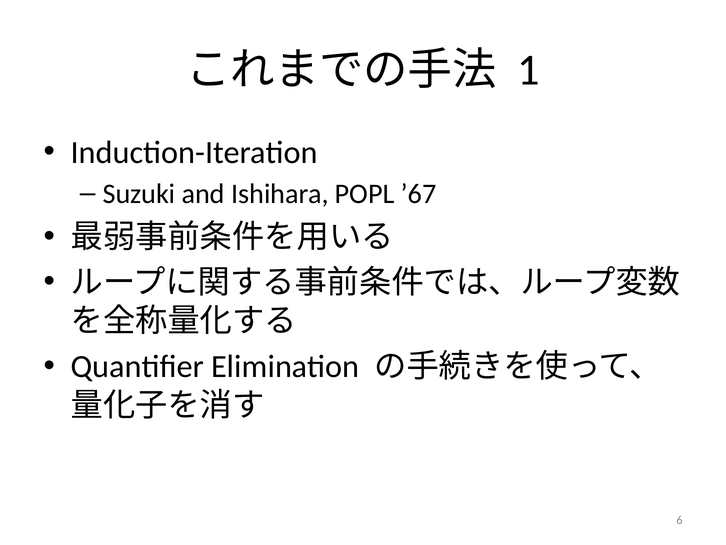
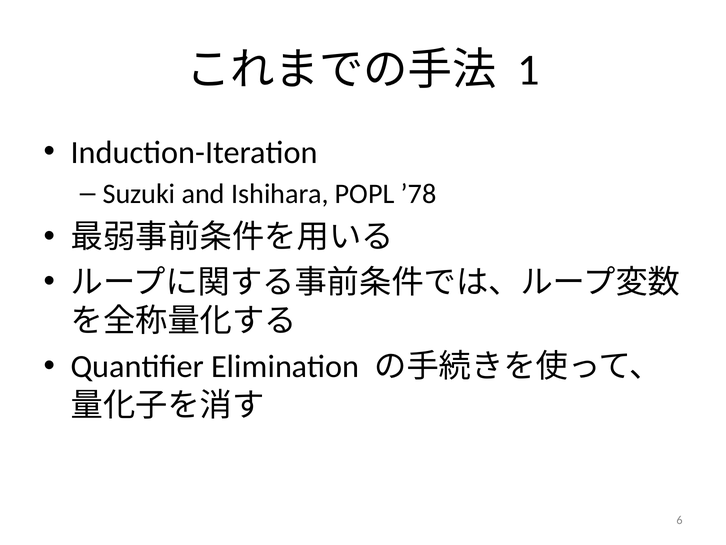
’67: ’67 -> ’78 (419, 194)
